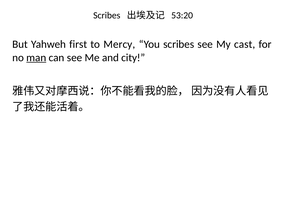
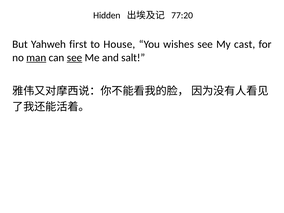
Scribes: Scribes -> Hidden (107, 15)
53:20: 53:20 -> 77:20 (182, 15)
Mercy: Mercy -> House (119, 44)
You scribes: scribes -> wishes (179, 44)
see underline: none -> present (75, 58)
city: city -> salt (133, 58)
